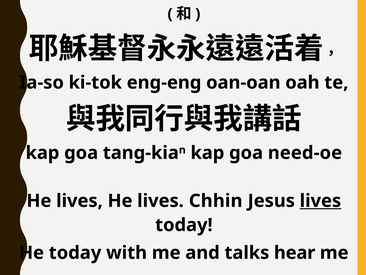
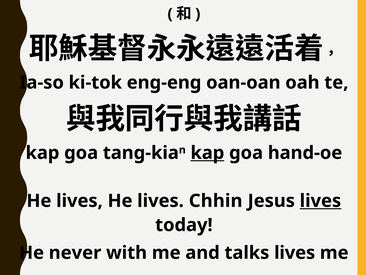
kap underline: none -> present (207, 153)
need-oe: need-oe -> hand-oe (305, 153)
He today: today -> never (75, 252)
talks hear: hear -> lives (295, 252)
